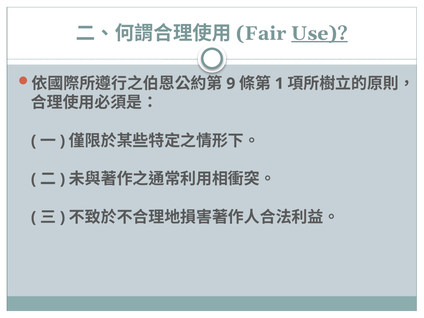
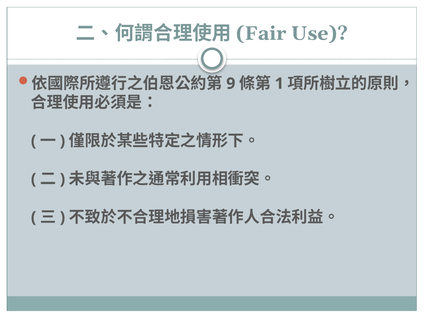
Use underline: present -> none (319, 33)
